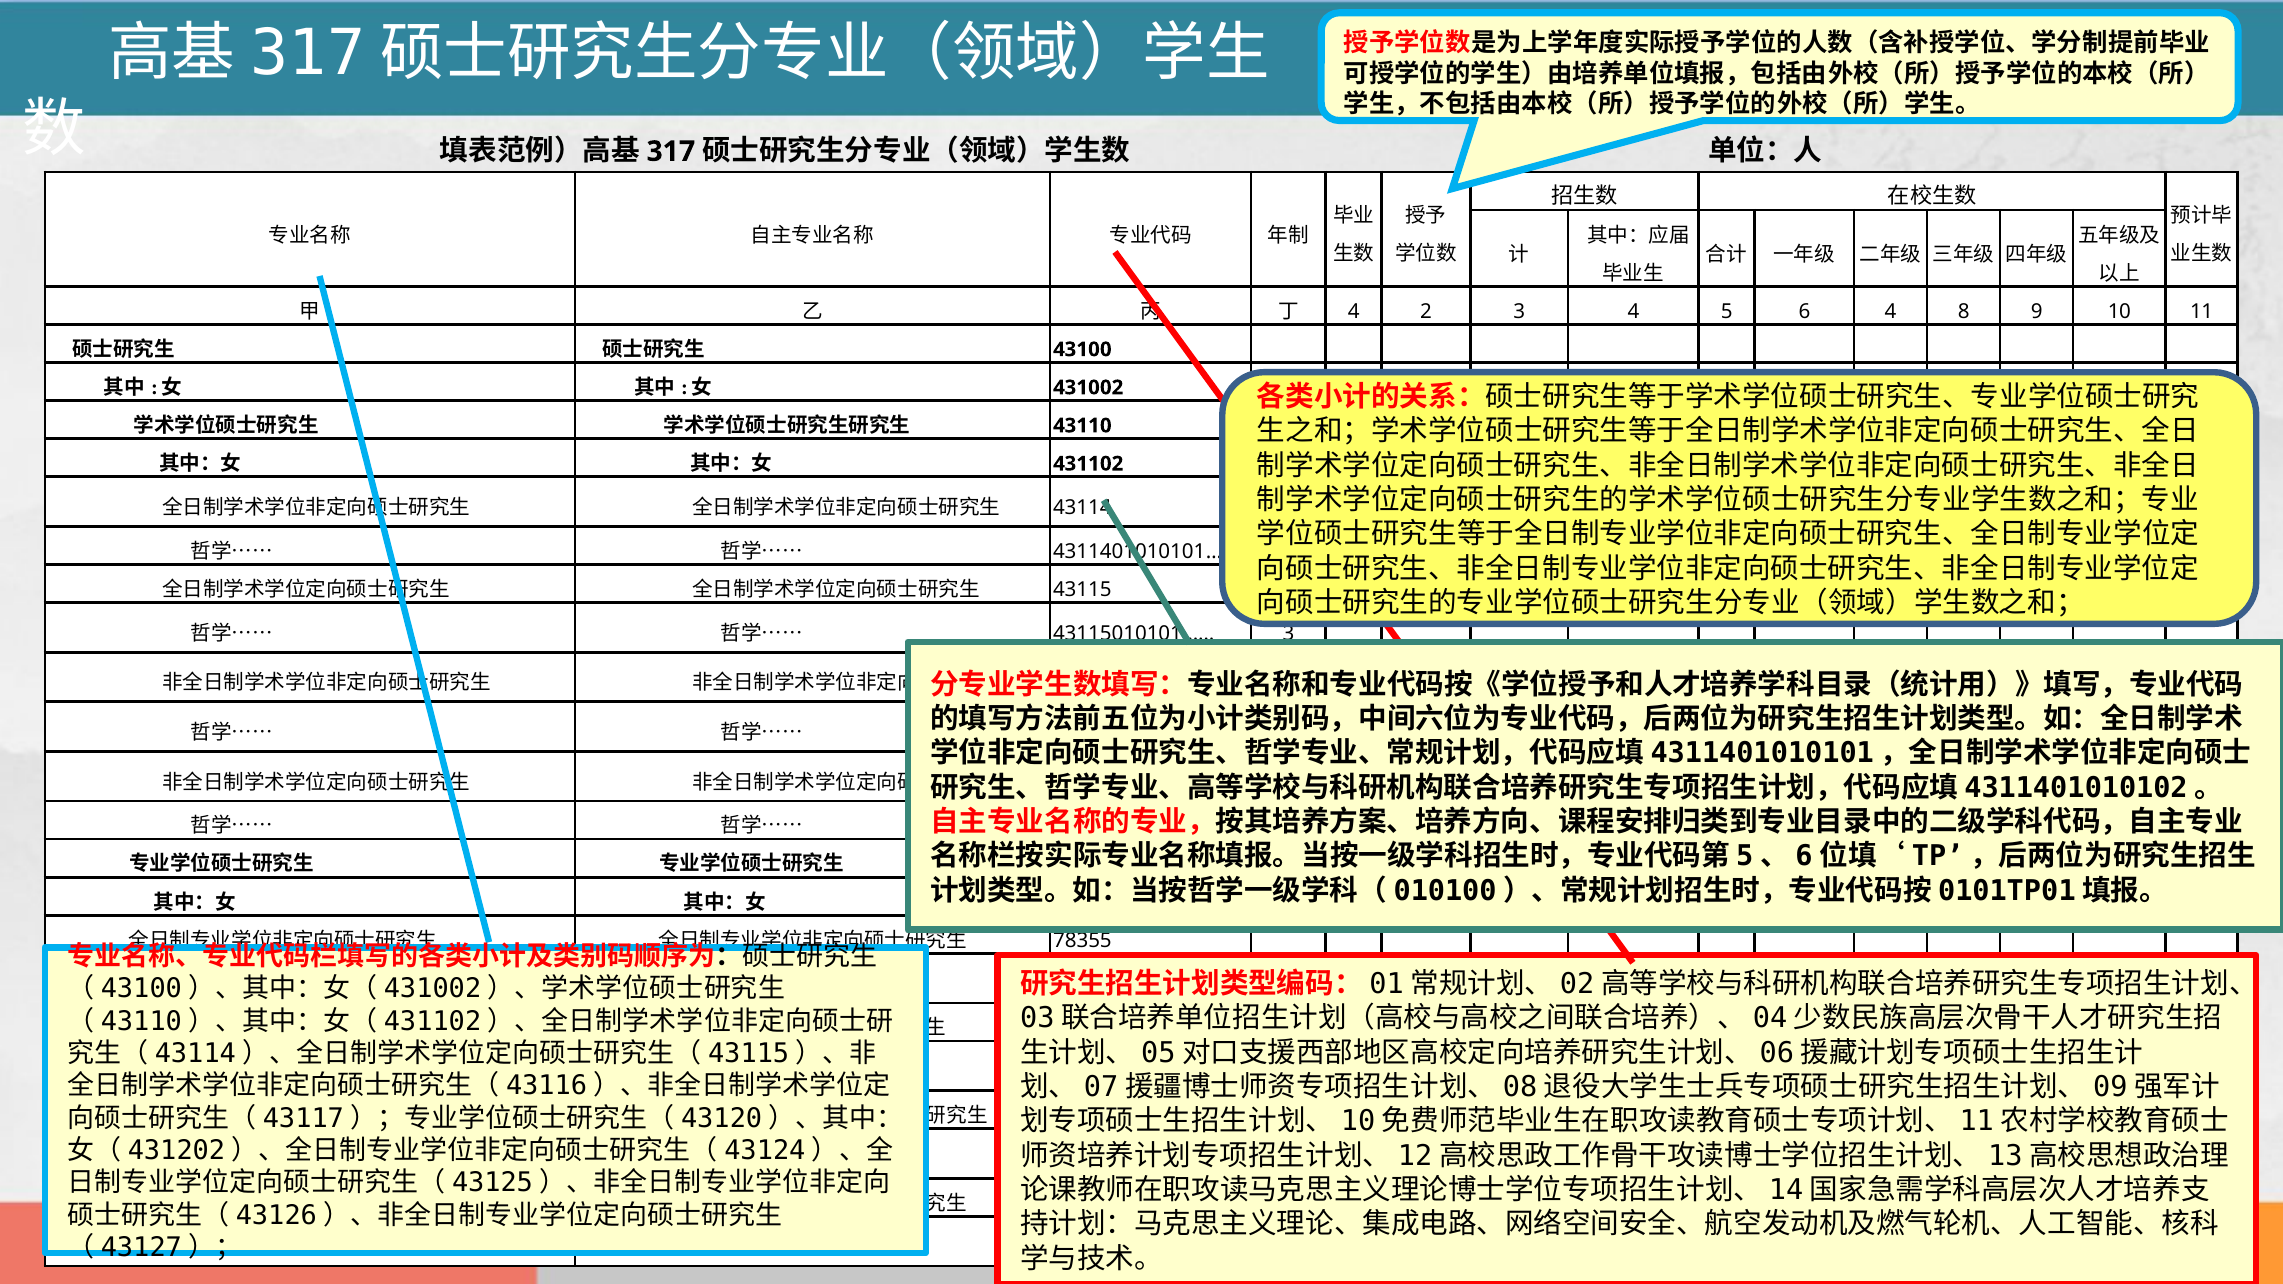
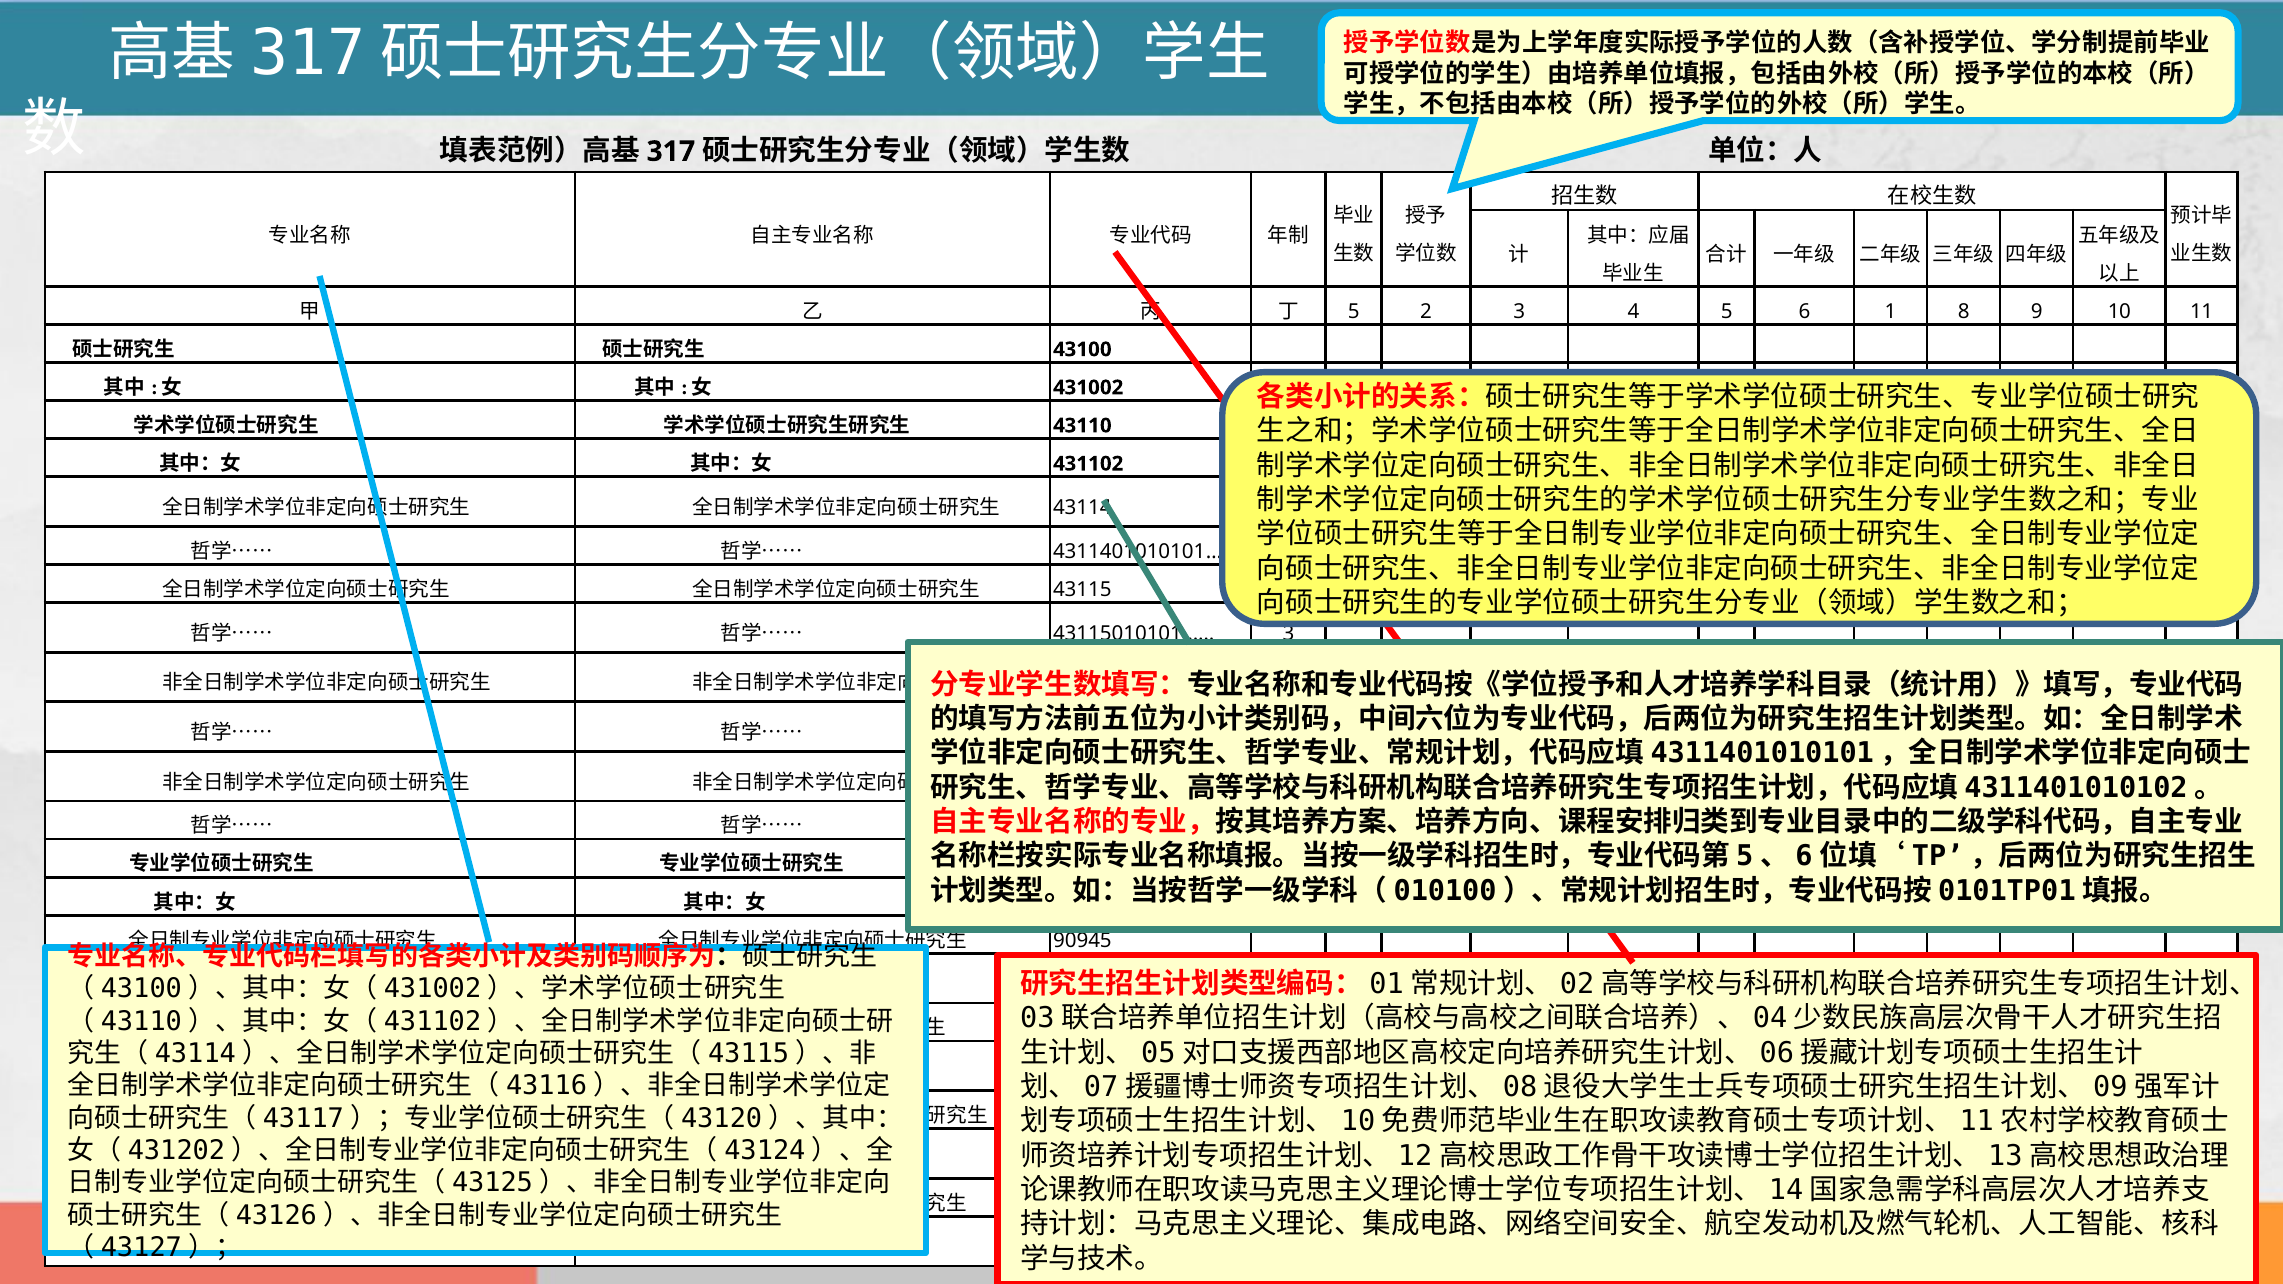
4: 4 -> 5 (1354, 311)
6 4: 4 -> 1 (1891, 311)
78355: 78355 -> 90945 (1082, 941)
